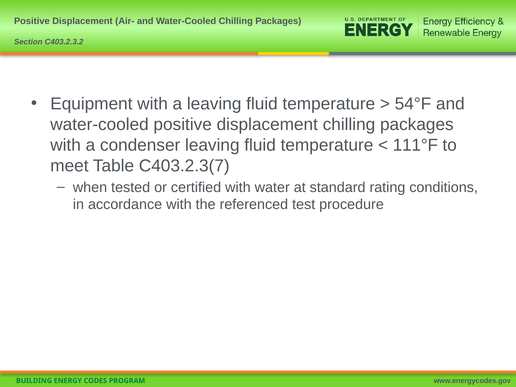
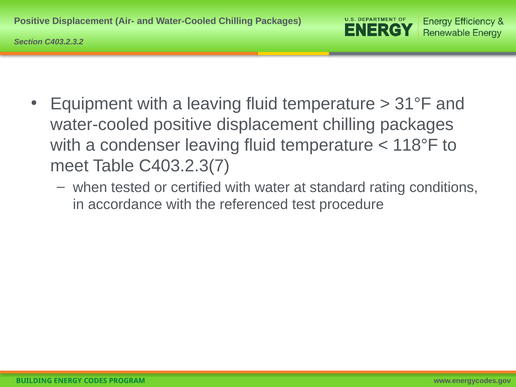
54°F: 54°F -> 31°F (413, 104)
111°F: 111°F -> 118°F (415, 145)
